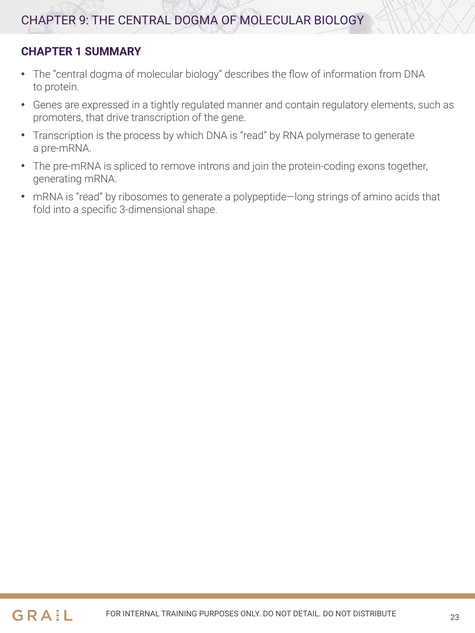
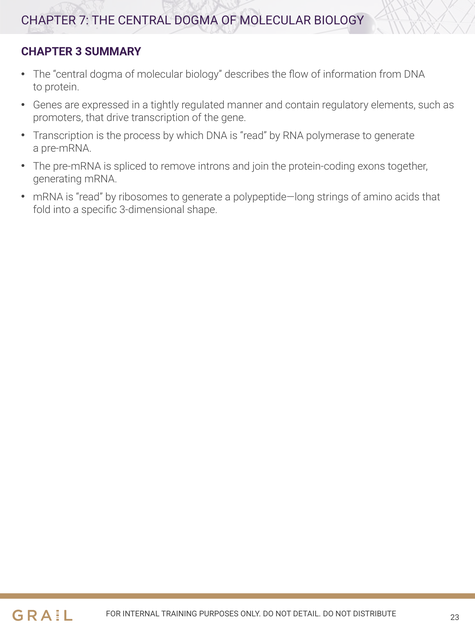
9: 9 -> 7 (84, 20)
1: 1 -> 3 (79, 52)
